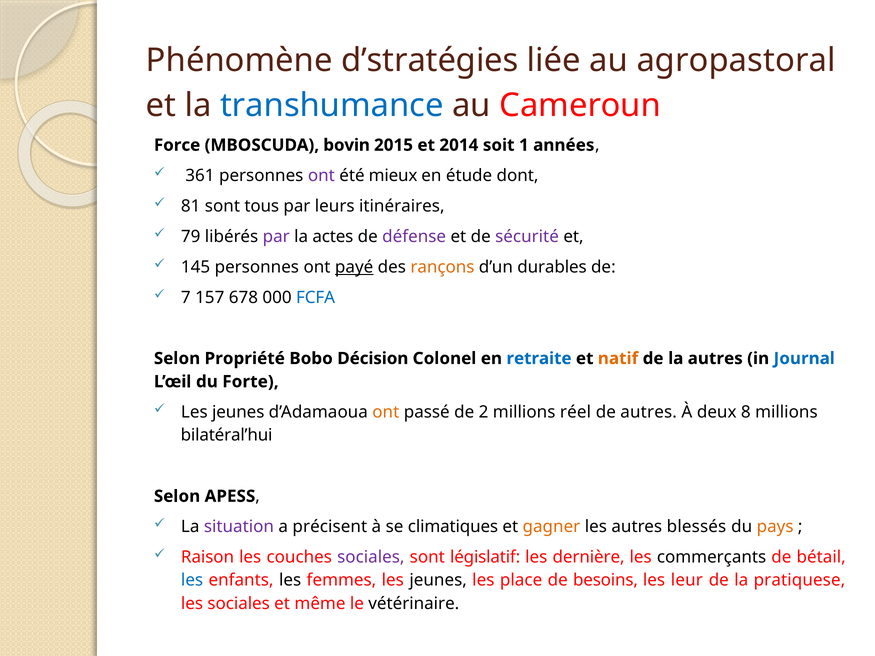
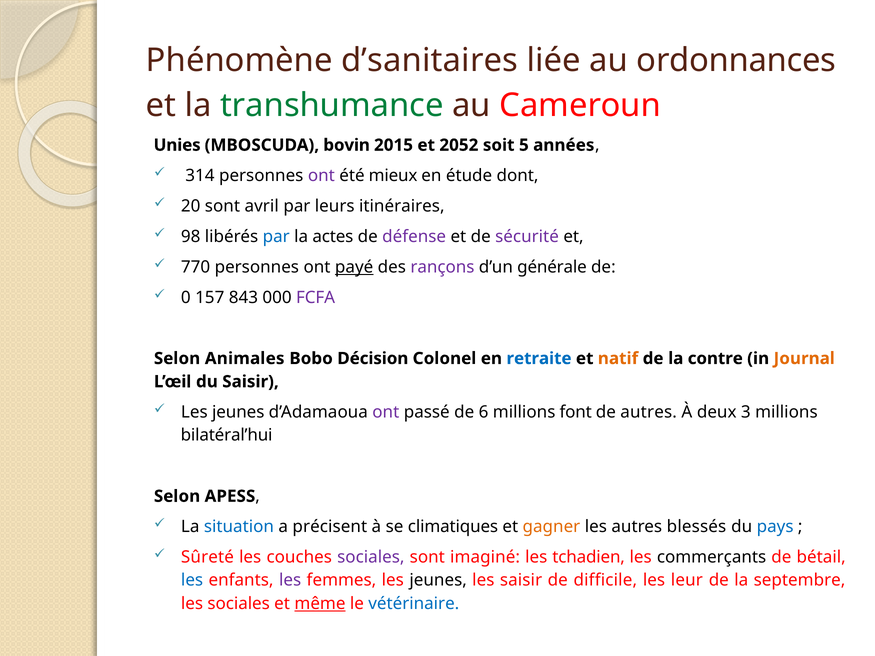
d’stratégies: d’stratégies -> d’sanitaires (430, 60)
agropastoral: agropastoral -> ordonnances (736, 60)
transhumance colour: blue -> green (332, 105)
Force: Force -> Unies (177, 145)
2014: 2014 -> 2052 (459, 145)
1: 1 -> 5 (524, 145)
361: 361 -> 314 (200, 176)
81: 81 -> 20 (191, 206)
tous: tous -> avril (262, 206)
79: 79 -> 98 (191, 237)
par colour: purple -> blue (276, 237)
145: 145 -> 770 (196, 267)
rançons colour: orange -> purple (442, 267)
durables: durables -> générale (552, 267)
7: 7 -> 0 (186, 298)
678: 678 -> 843 (243, 298)
FCFA colour: blue -> purple (316, 298)
Propriété: Propriété -> Animales (245, 359)
la autres: autres -> contre (715, 359)
Journal colour: blue -> orange (804, 359)
du Forte: Forte -> Saisir (251, 382)
ont colour: orange -> purple (386, 412)
2: 2 -> 6 (484, 412)
réel: réel -> font (576, 412)
8: 8 -> 3 (746, 412)
situation colour: purple -> blue (239, 527)
pays colour: orange -> blue (775, 527)
Raison: Raison -> Sûreté (207, 557)
législatif: législatif -> imaginé (485, 557)
dernière: dernière -> tchadien (589, 557)
les colour: black -> purple (290, 581)
les place: place -> saisir (521, 581)
besoins: besoins -> difficile (605, 581)
pratiquese: pratiquese -> septembre (800, 581)
même underline: none -> present (320, 604)
vétérinaire colour: black -> blue (414, 604)
